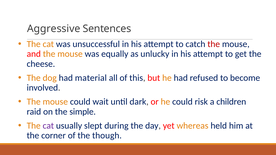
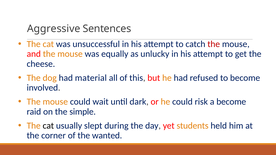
a children: children -> become (231, 102)
cat colour: purple -> black (48, 126)
whereas: whereas -> students (193, 126)
though: though -> wanted (107, 136)
